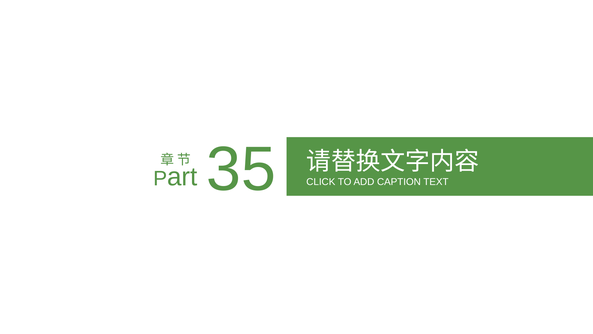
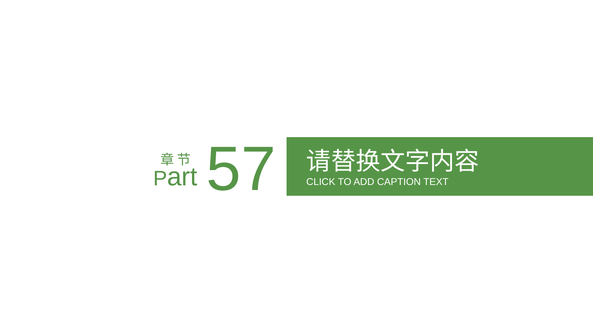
35: 35 -> 57 (241, 169)
